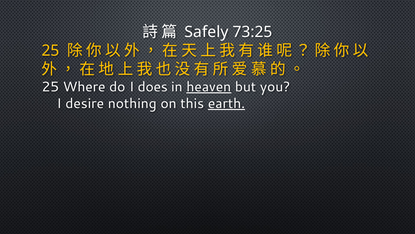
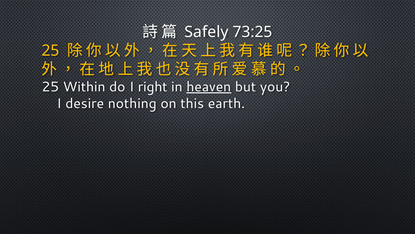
Where: Where -> Within (84, 87)
does: does -> right (153, 87)
earth underline: present -> none (226, 103)
